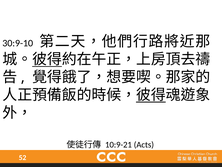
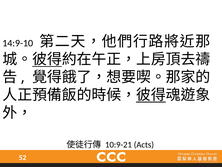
30:9-10: 30:9-10 -> 14:9-10 (18, 43)
